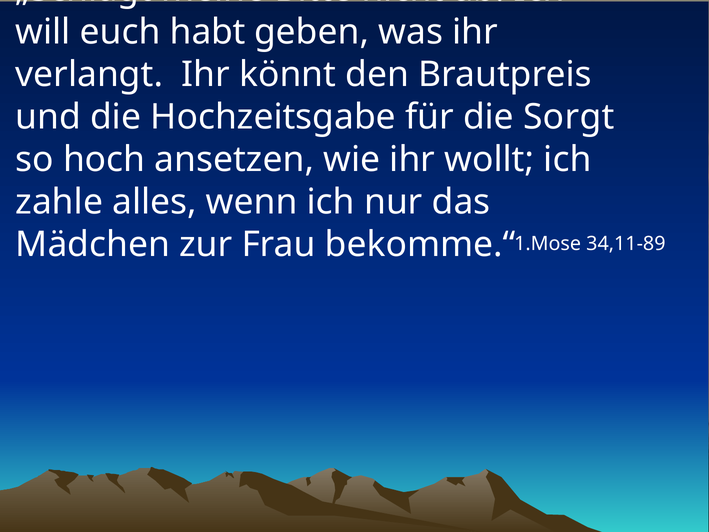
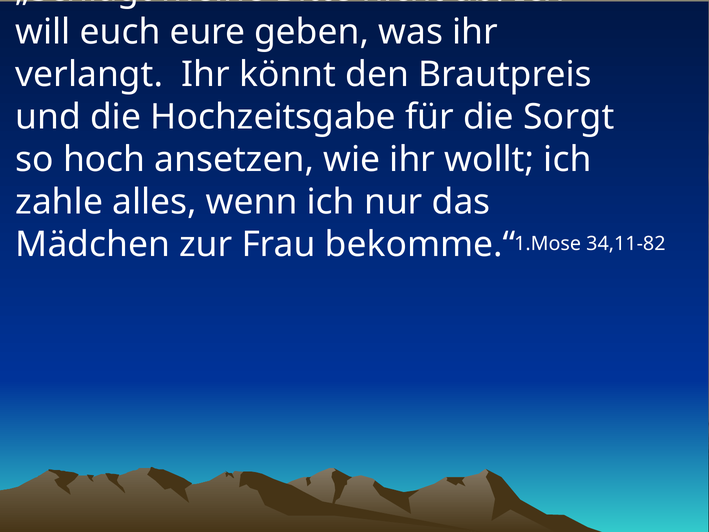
habt: habt -> eure (208, 32)
34,11-89: 34,11-89 -> 34,11-82 (626, 244)
